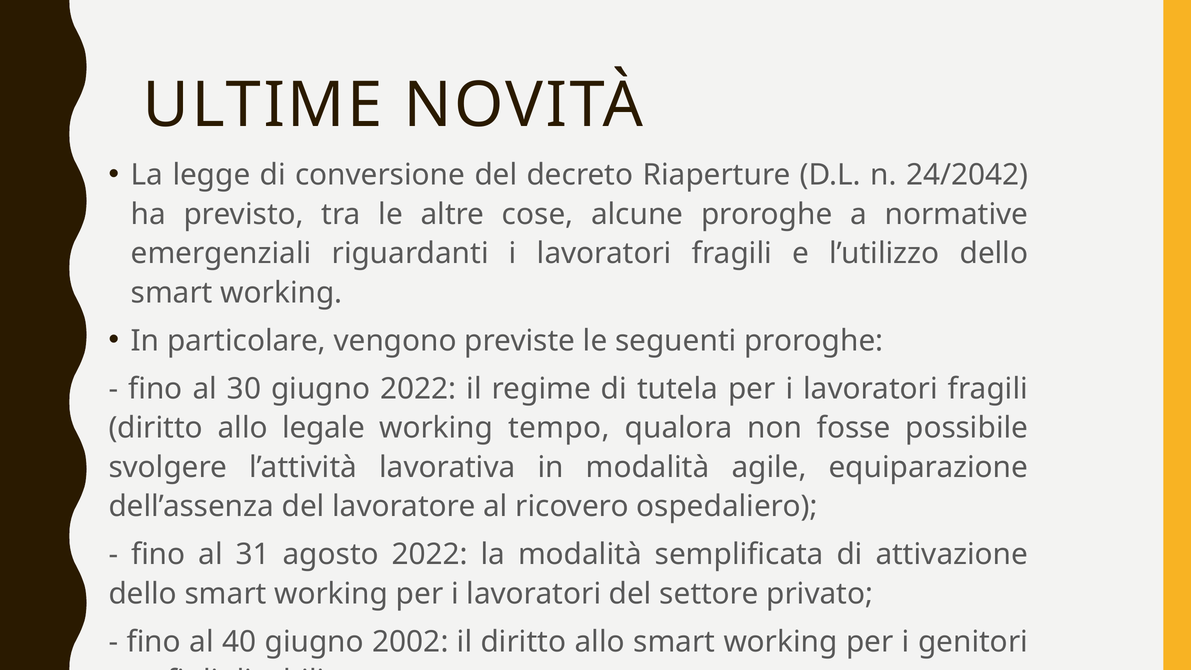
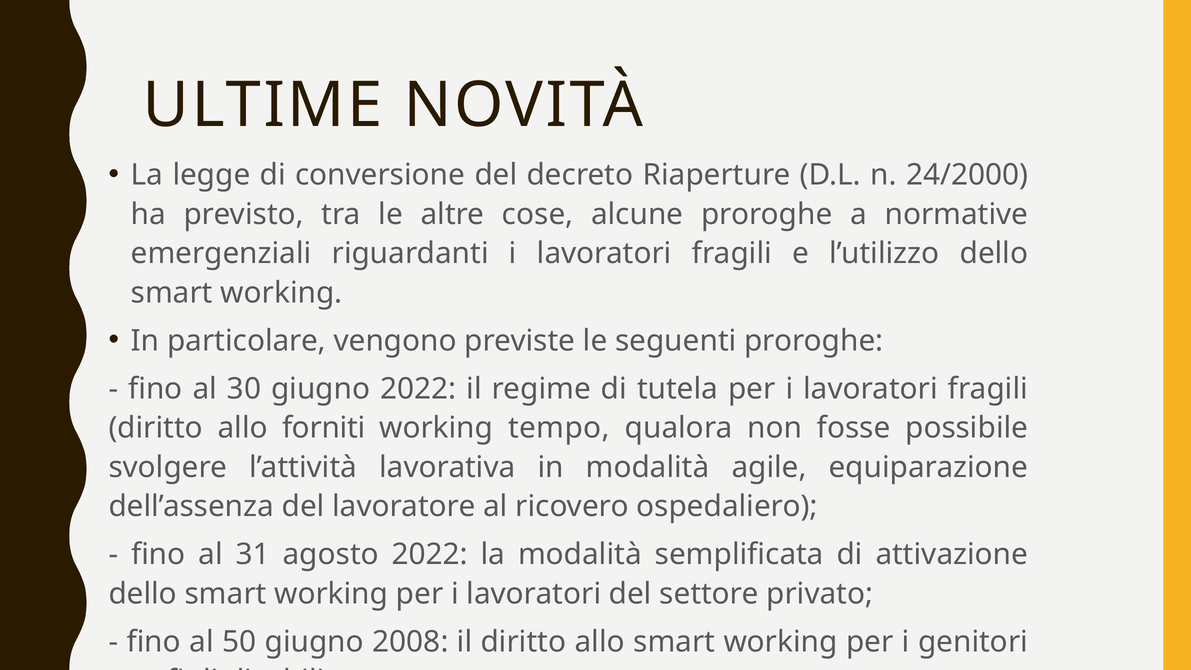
24/2042: 24/2042 -> 24/2000 (967, 175)
legale: legale -> forniti (324, 428)
40: 40 -> 50 (239, 642)
2002: 2002 -> 2008 (410, 642)
